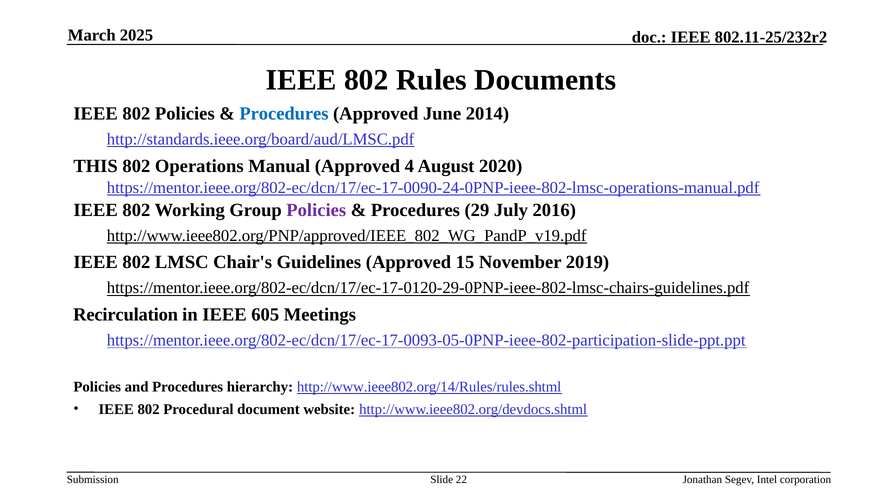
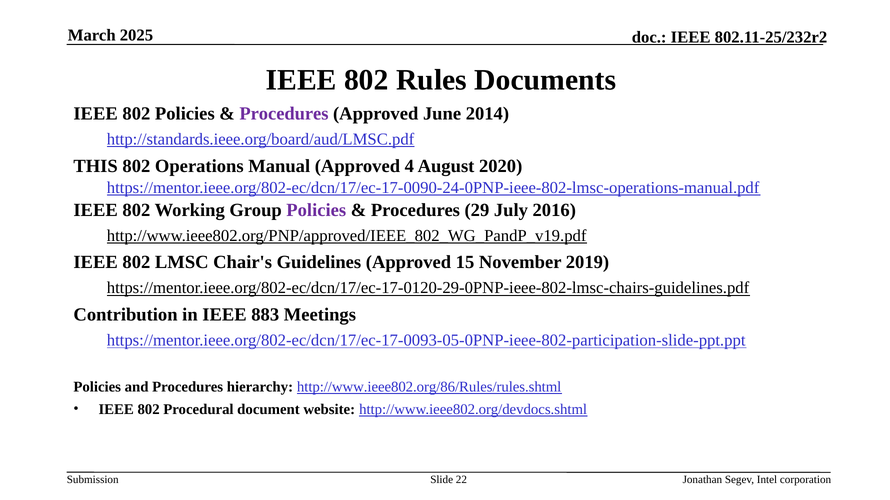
Procedures colour: blue -> purple (284, 114)
Recirculation: Recirculation -> Contribution (126, 315)
605: 605 -> 883 (265, 315)
http://www.ieee802.org/14/Rules/rules.shtml: http://www.ieee802.org/14/Rules/rules.shtml -> http://www.ieee802.org/86/Rules/rules.shtml (429, 388)
